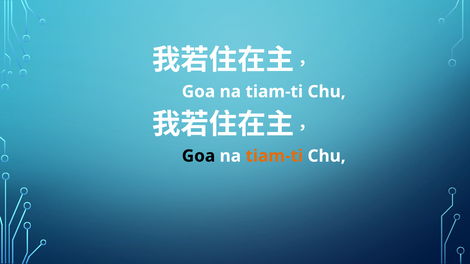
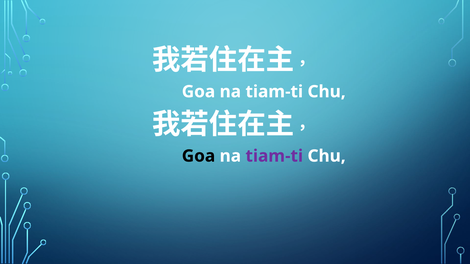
tiam-ti colour: orange -> purple (274, 156)
